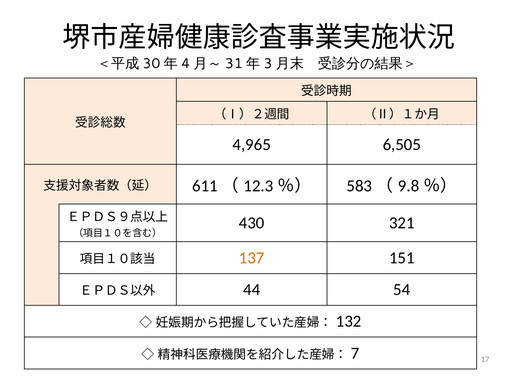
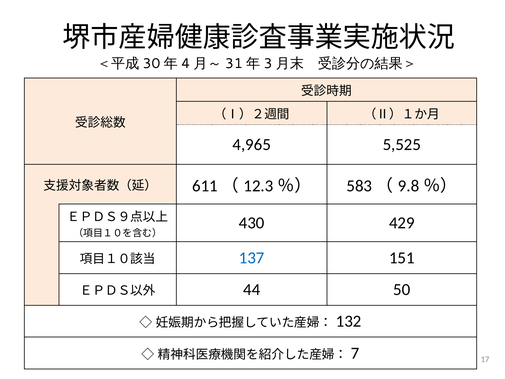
6,505: 6,505 -> 5,525 (402, 145)
321: 321 -> 429 (402, 223)
137 colour: orange -> blue (252, 258)
54: 54 -> 50 (402, 289)
